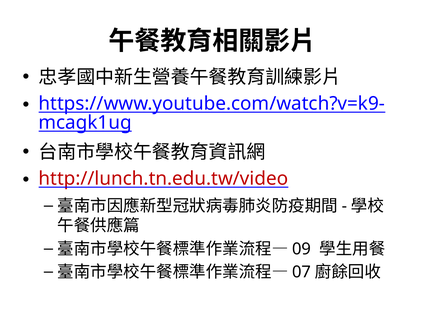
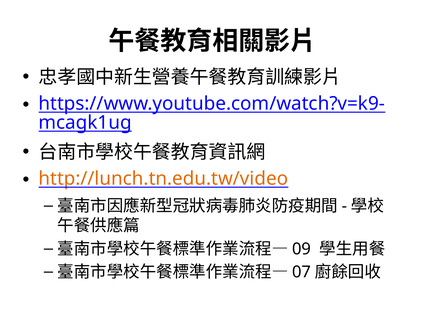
http://lunch.tn.edu.tw/video colour: red -> orange (163, 178)
